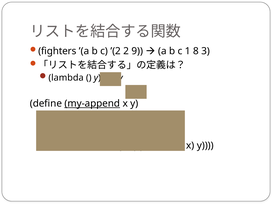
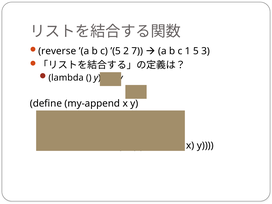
fighters: fighters -> reverse (57, 51)
’(2: ’(2 -> ’(5 (116, 51)
9: 9 -> 7 (137, 51)
8: 8 -> 5 (196, 51)
my-append underline: present -> none (92, 104)
